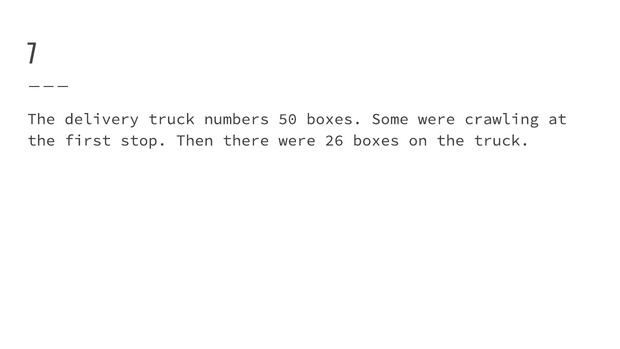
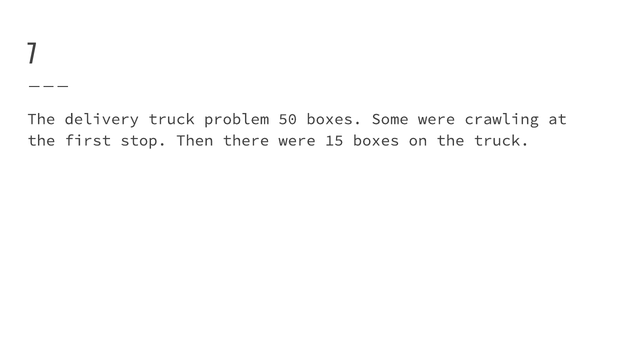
numbers: numbers -> problem (237, 119)
26: 26 -> 15 (334, 140)
